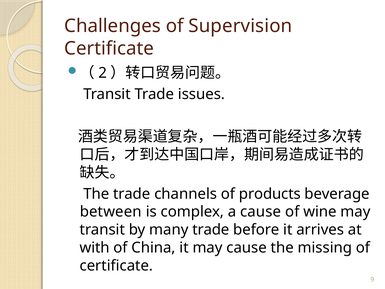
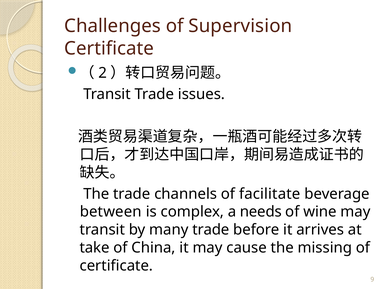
products: products -> facilitate (270, 194)
a cause: cause -> needs (261, 212)
with: with -> take (95, 248)
